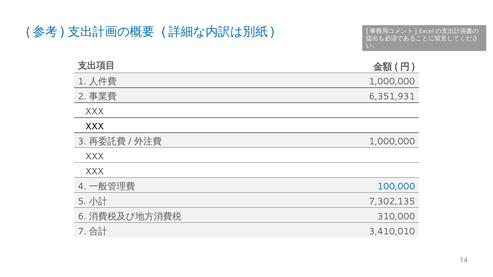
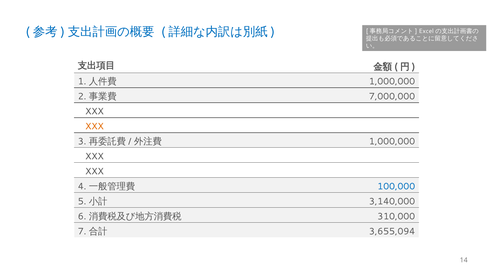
6,351,931: 6,351,931 -> 7,000,000 (392, 97)
XXX colour: black -> orange (94, 127)
7,302,135: 7,302,135 -> 3,140,000 (392, 202)
3,410,010: 3,410,010 -> 3,655,094 (392, 232)
